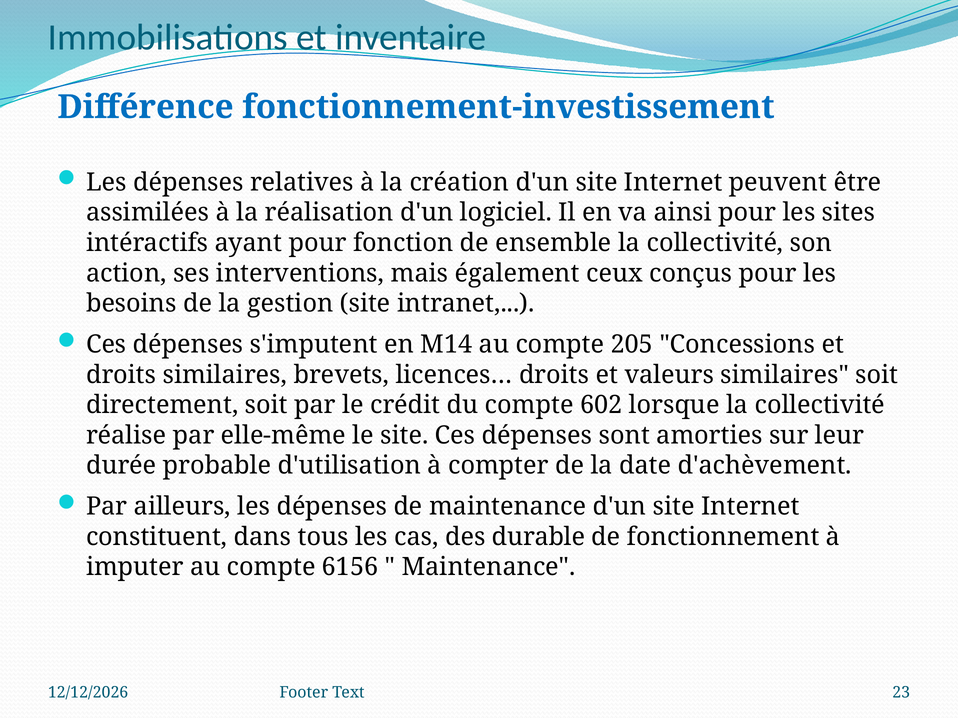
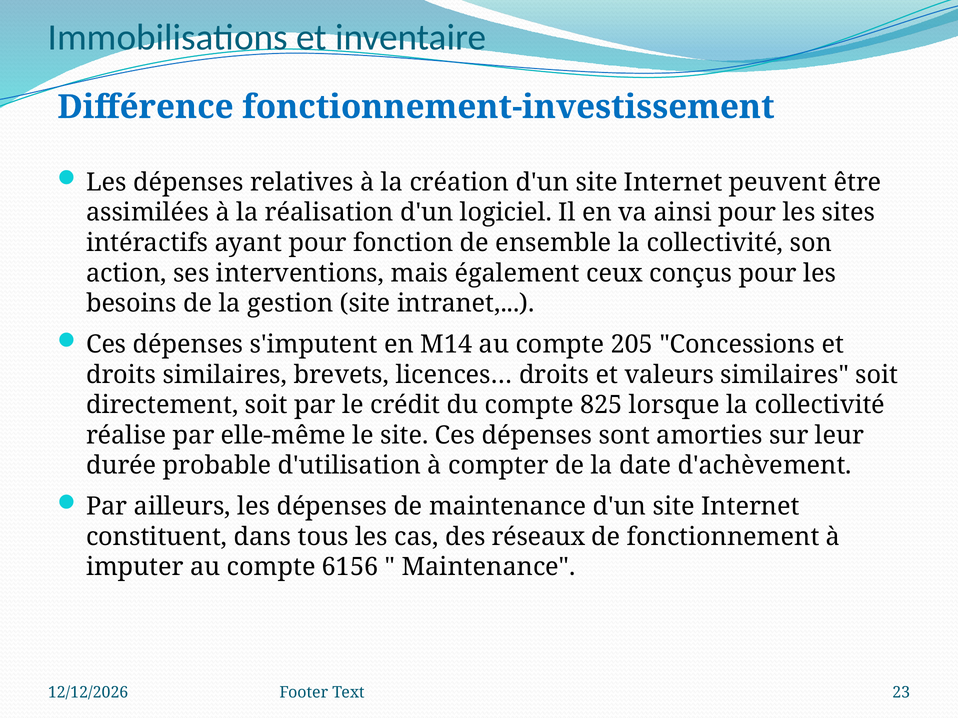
602: 602 -> 825 (601, 405)
durable: durable -> réseaux (539, 537)
